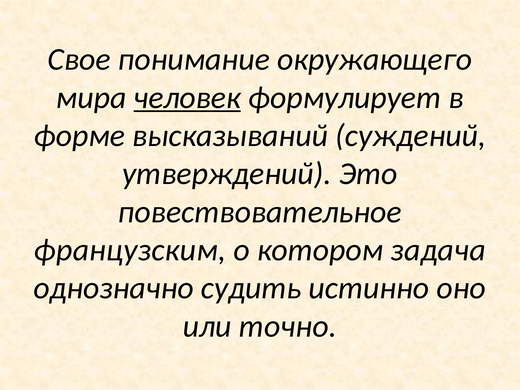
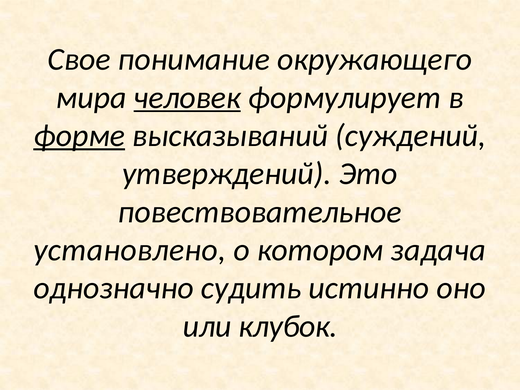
форме underline: none -> present (79, 136)
французским: французским -> установлено (130, 250)
точно: точно -> клубок (288, 326)
